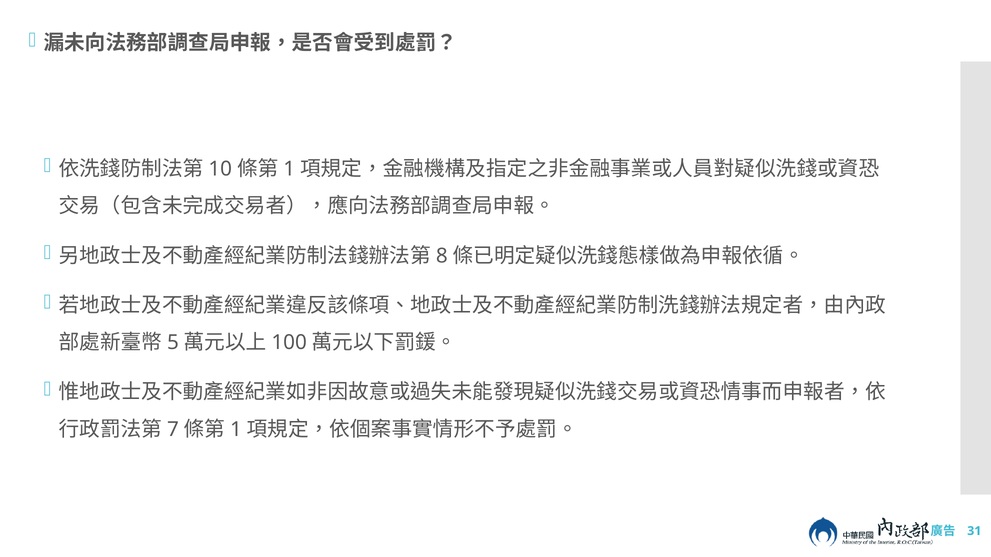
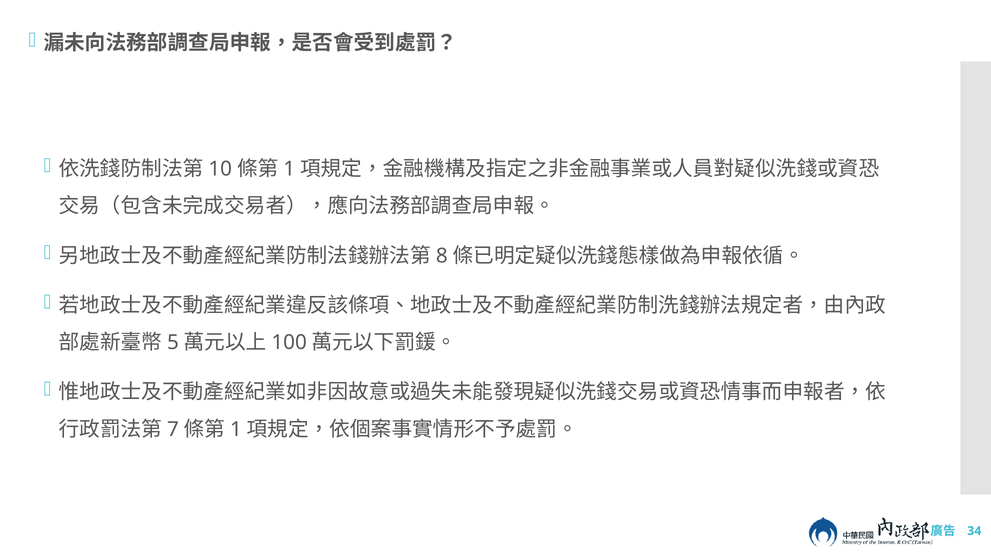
31: 31 -> 34 (974, 531)
